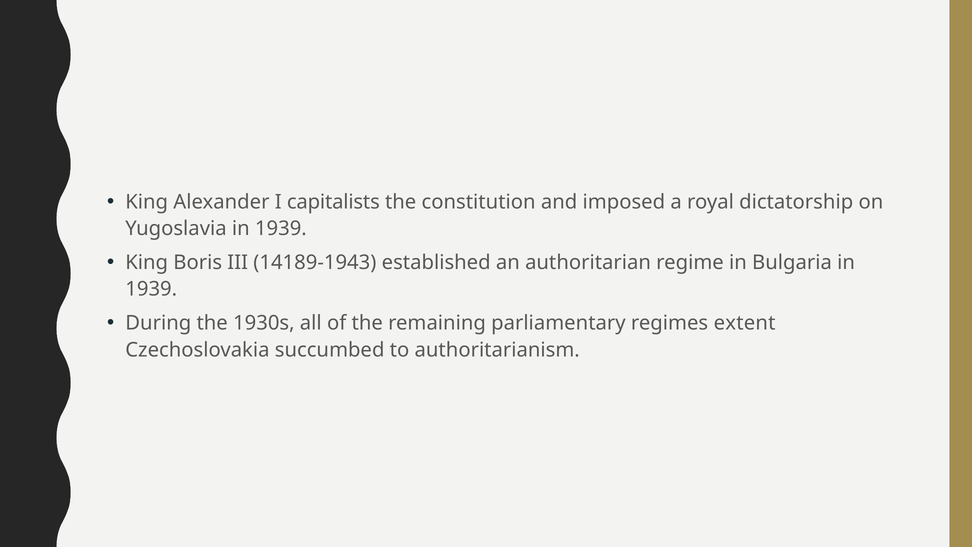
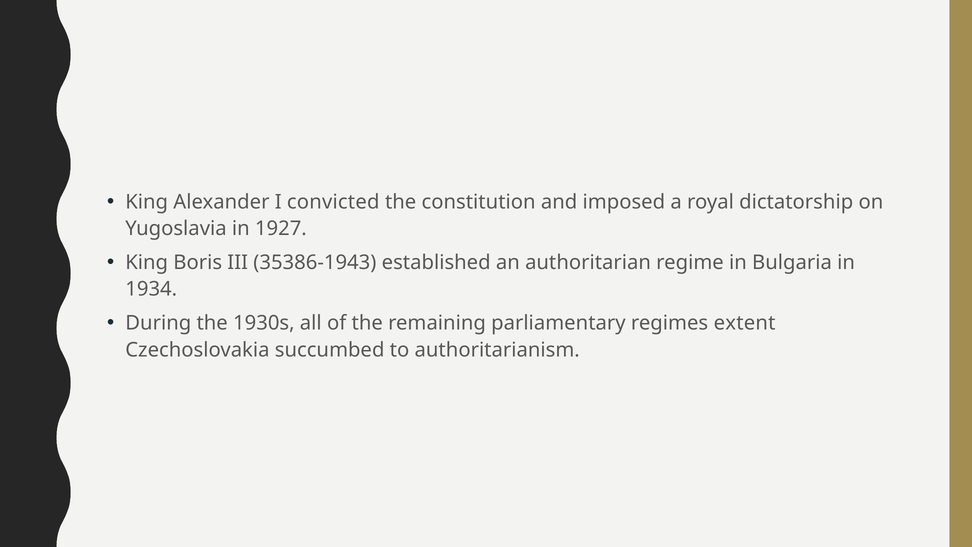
capitalists: capitalists -> convicted (333, 202)
Yugoslavia in 1939: 1939 -> 1927 (281, 229)
14189-1943: 14189-1943 -> 35386-1943 (315, 262)
1939: 1939 -> 1934 (151, 289)
